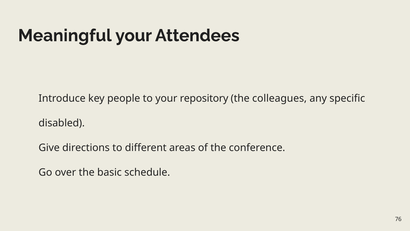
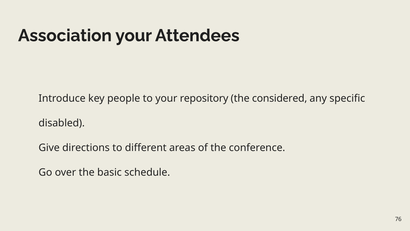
Meaningful: Meaningful -> Association (65, 35)
colleagues: colleagues -> considered (280, 98)
